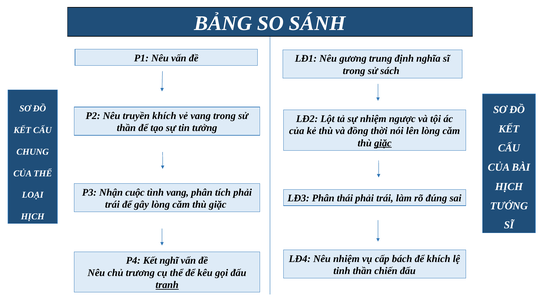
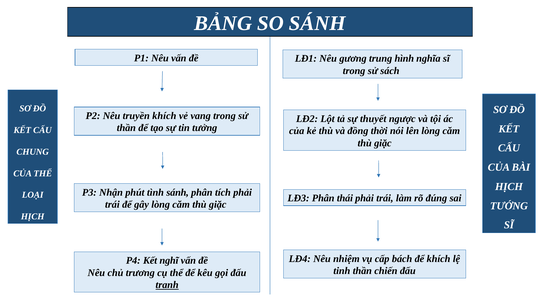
định: định -> hình (404, 59)
sự nhiệm: nhiệm -> thuyết (373, 119)
giặc underline: present -> none (383, 143)
cuộc: cuộc -> phút (135, 192)
tình vang: vang -> sánh (178, 192)
